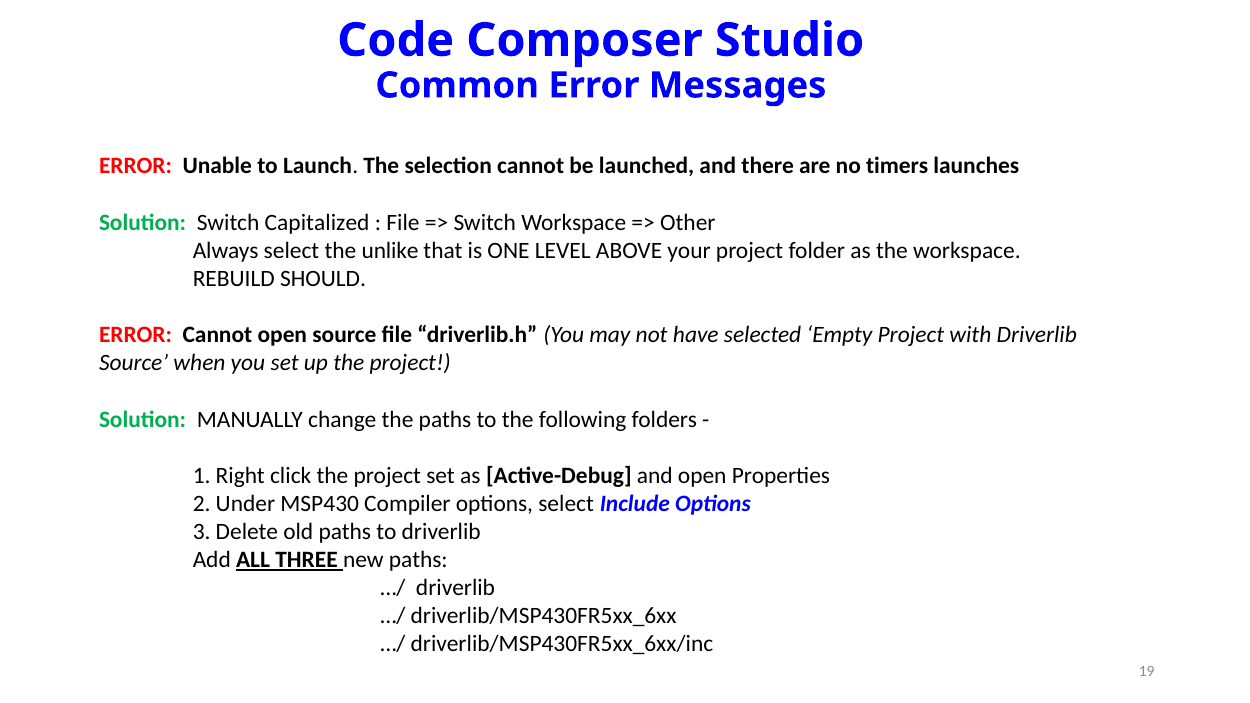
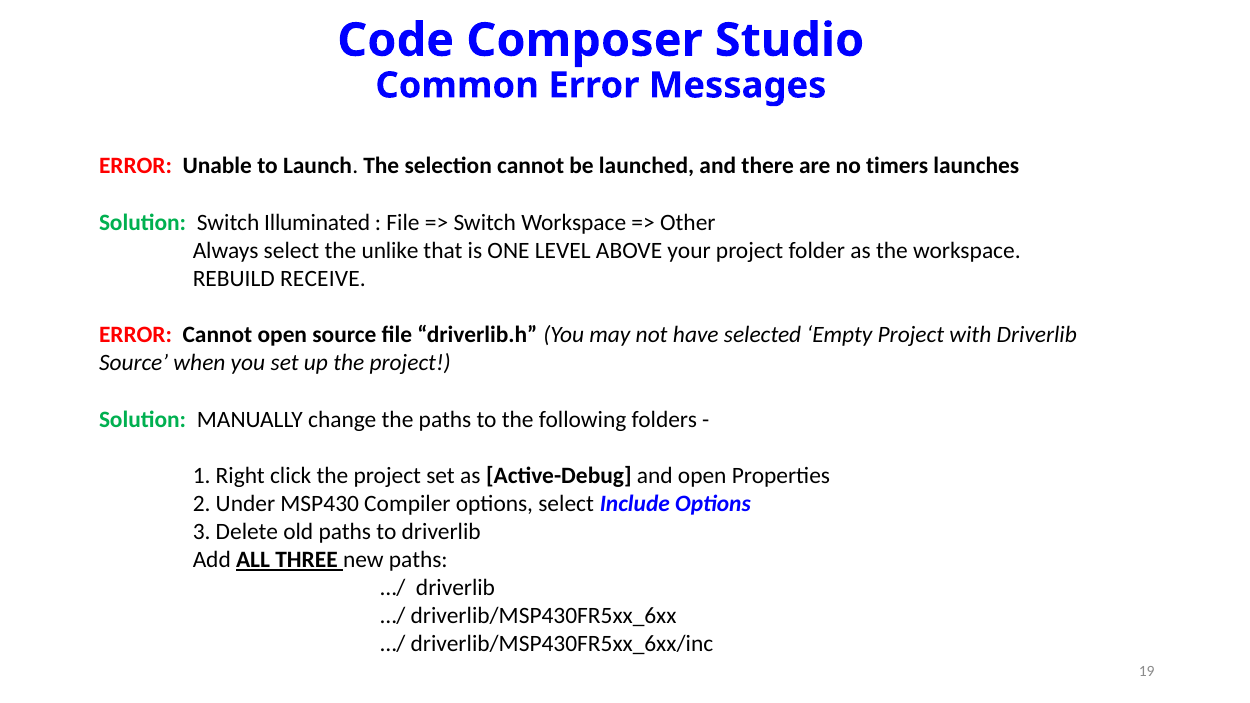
Capitalized: Capitalized -> Illuminated (317, 222)
SHOULD: SHOULD -> RECEIVE (323, 279)
